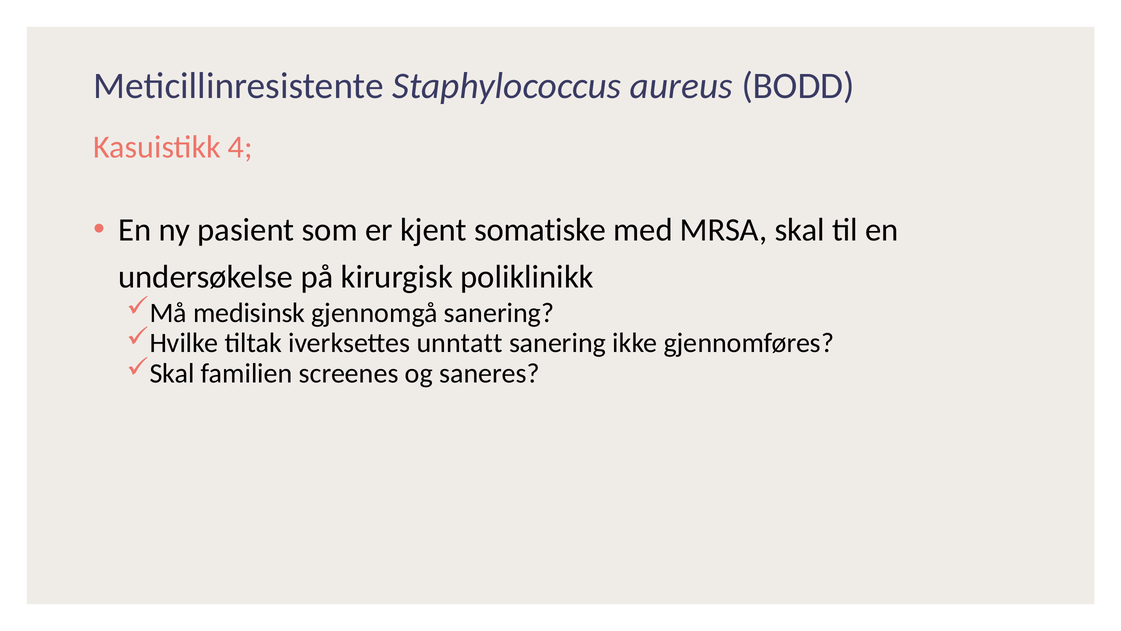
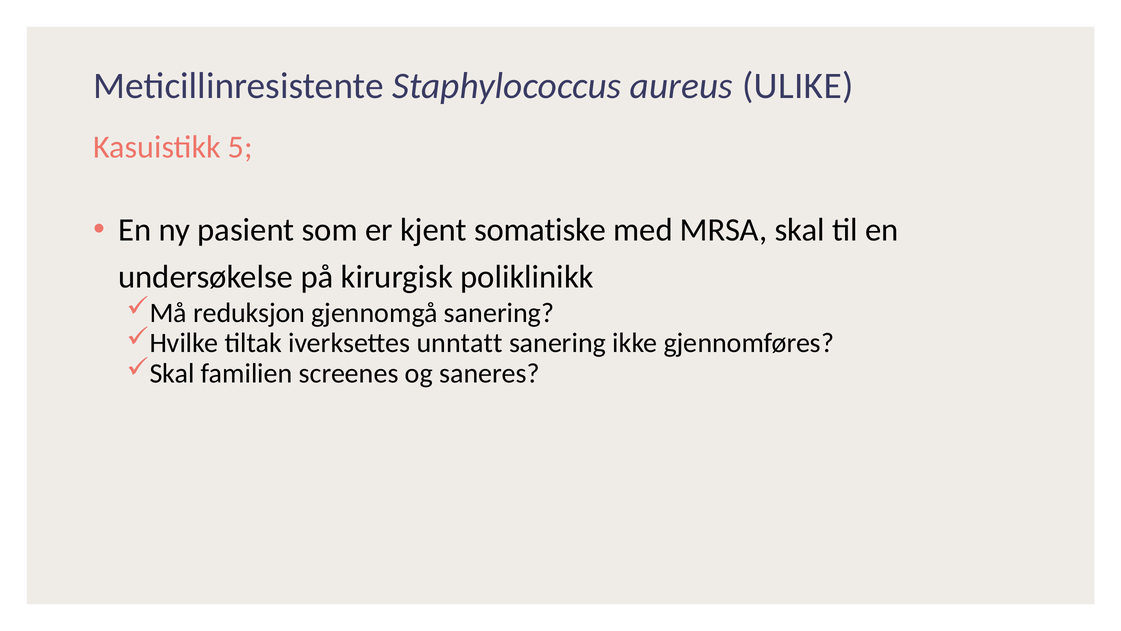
BODD: BODD -> ULIKE (798, 86)
4: 4 -> 5 (240, 147)
medisinsk: medisinsk -> reduksjon (249, 313)
